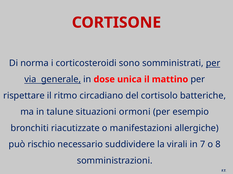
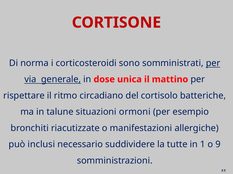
rischio: rischio -> inclusi (41, 145)
virali: virali -> tutte (177, 145)
7: 7 -> 1 (203, 145)
8: 8 -> 9 (218, 145)
